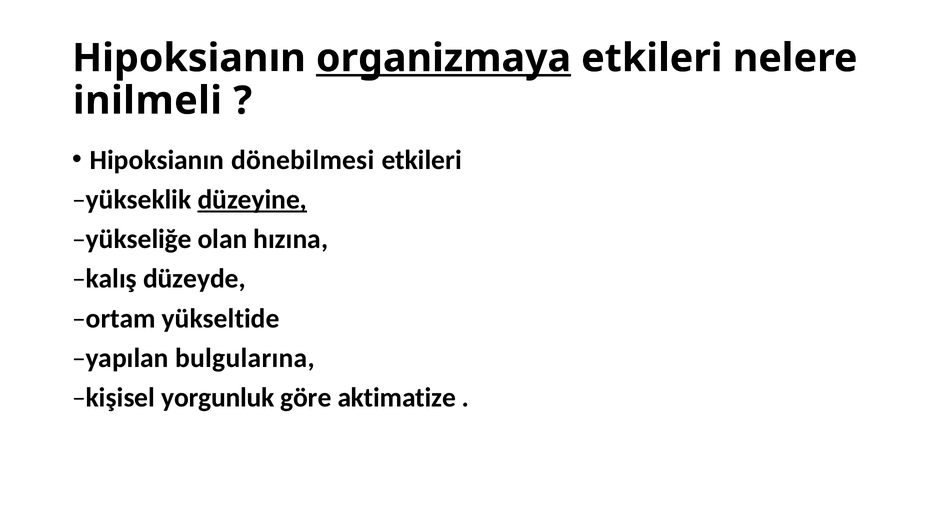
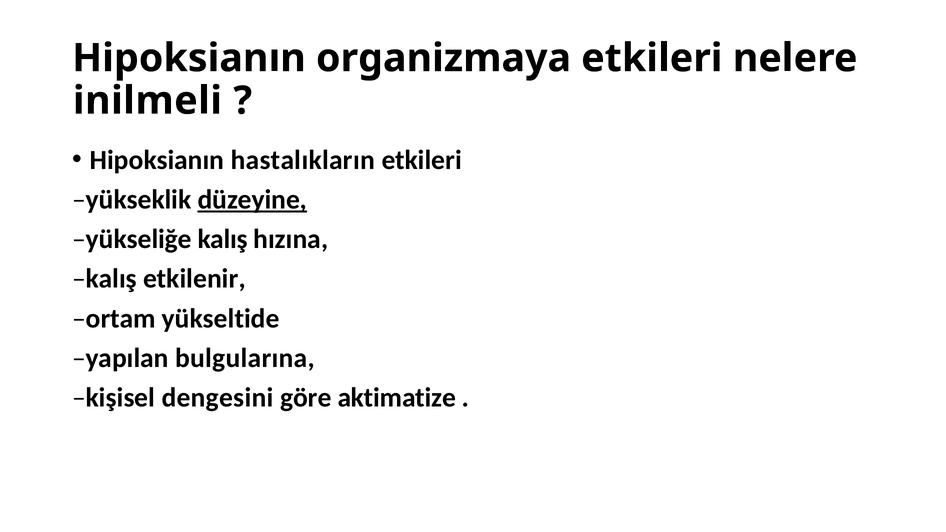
organizmaya underline: present -> none (444, 58)
dönebilmesi: dönebilmesi -> hastalıkların (303, 160)
yükseliğe olan: olan -> kalış (223, 239)
düzeyde: düzeyde -> etkilenir (194, 279)
yorgunluk: yorgunluk -> dengesini (218, 398)
